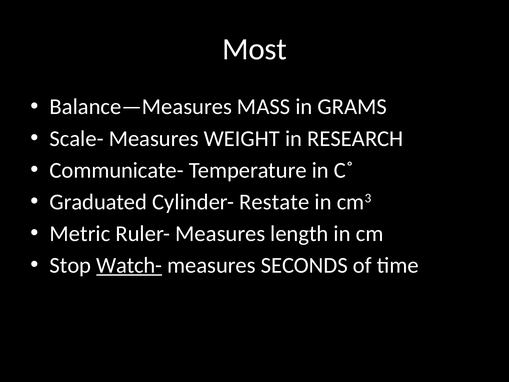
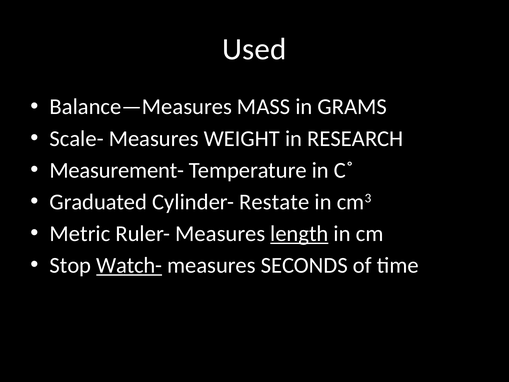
Most: Most -> Used (254, 49)
Communicate-: Communicate- -> Measurement- (117, 170)
length underline: none -> present (299, 234)
